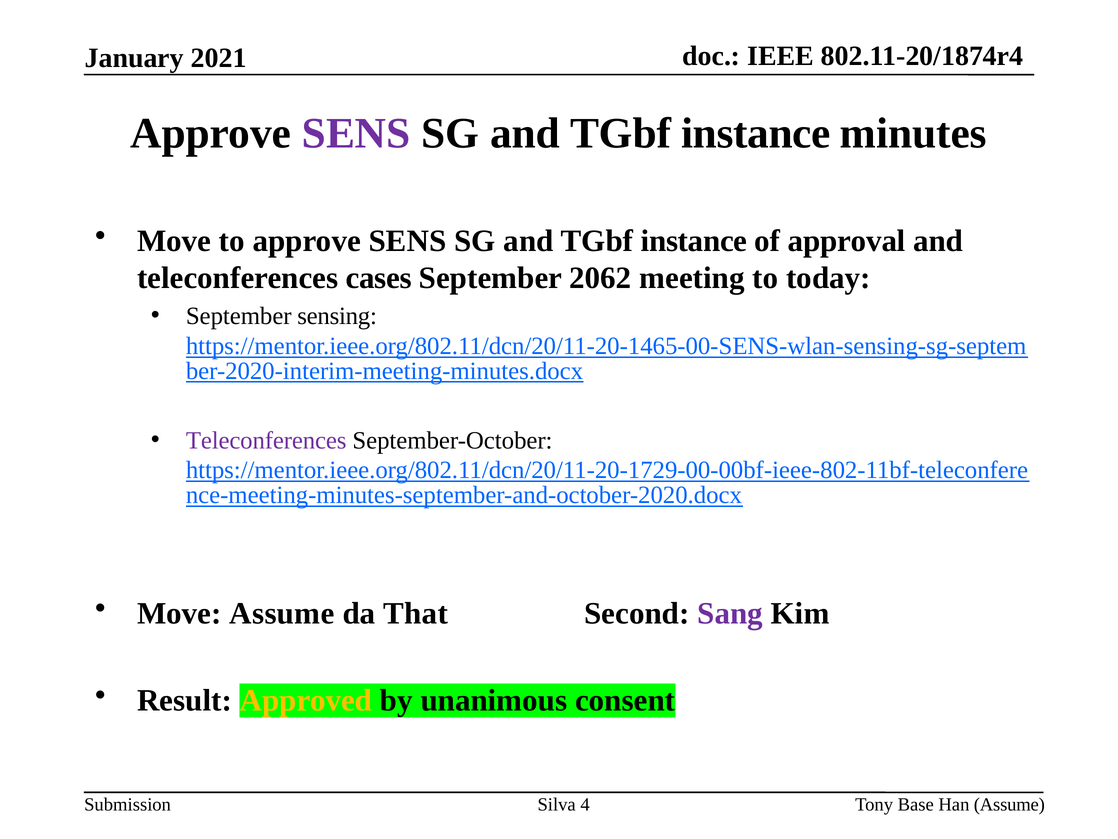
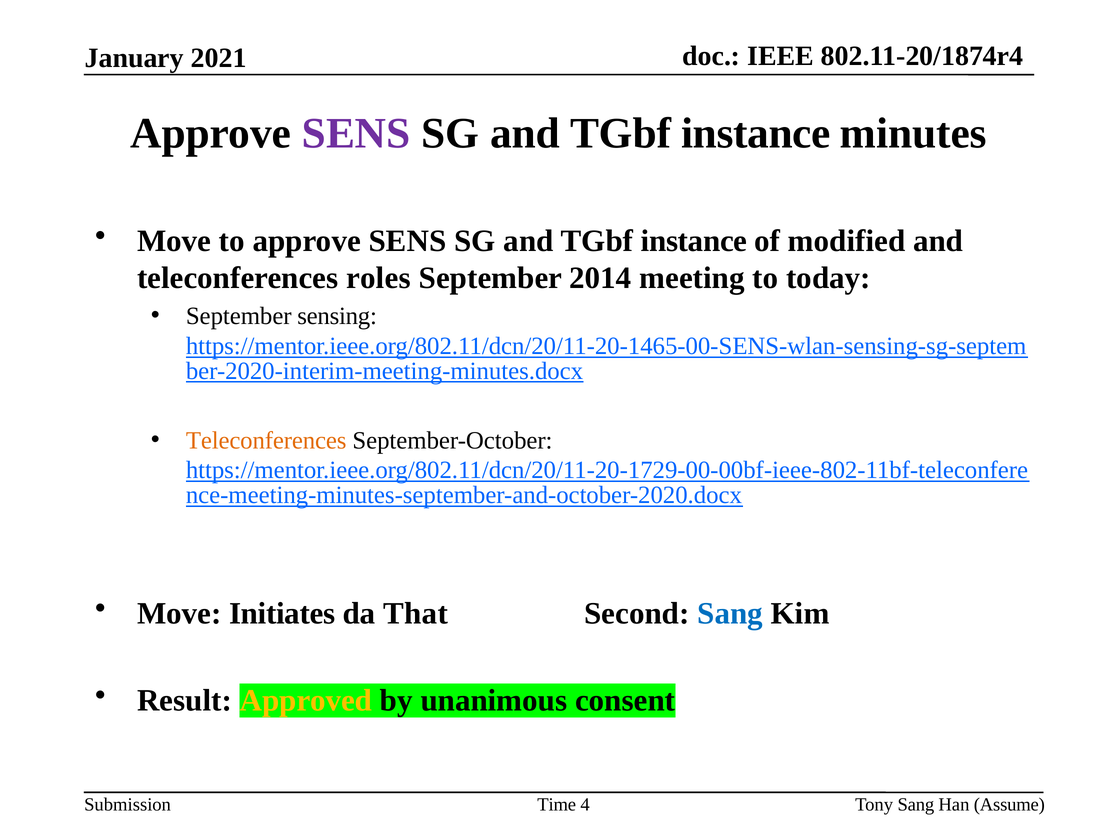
approval: approval -> modified (847, 241)
cases: cases -> roles (378, 278)
2062: 2062 -> 2014 (600, 278)
Teleconferences colour: purple -> orange (266, 440)
Move Assume: Assume -> Initiates (282, 613)
Sang colour: purple -> blue (730, 613)
Silva: Silva -> Time (557, 804)
Tony Base: Base -> Sang (916, 804)
